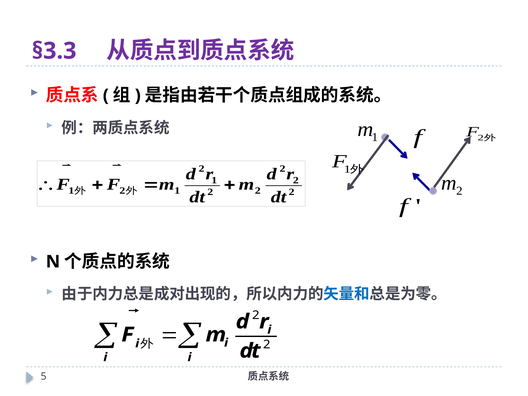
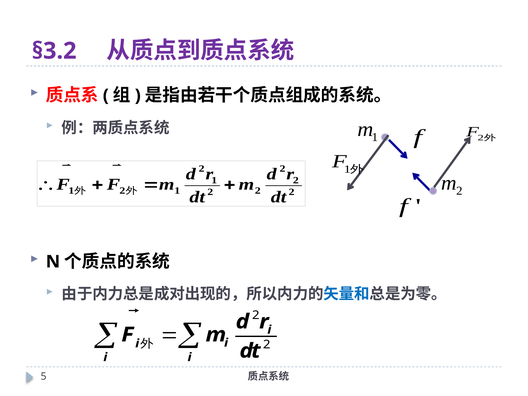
§3.3: §3.3 -> §3.2 (54, 51)
